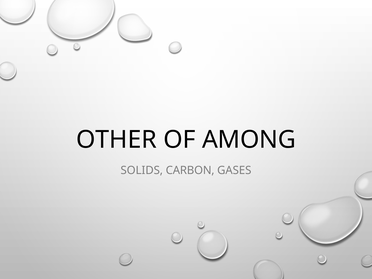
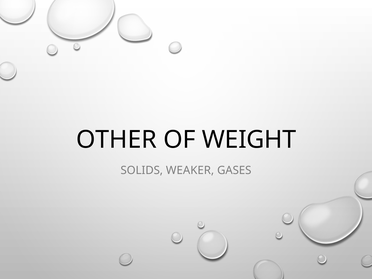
AMONG: AMONG -> WEIGHT (249, 140)
CARBON: CARBON -> WEAKER (190, 170)
